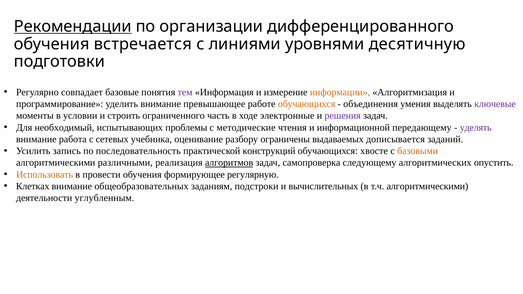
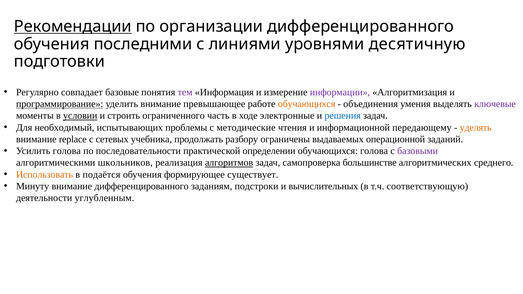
встречается: встречается -> последними (143, 44)
информации colour: orange -> purple (340, 92)
программирование underline: none -> present (60, 104)
условии underline: none -> present (80, 116)
решения colour: purple -> blue (343, 116)
уделять colour: purple -> orange (476, 128)
работа: работа -> replace (73, 139)
оценивание: оценивание -> продолжать (199, 139)
дописывается: дописывается -> операционной (396, 139)
Усилить запись: запись -> голова (67, 151)
последовательность: последовательность -> последовательности (138, 151)
конструкций: конструкций -> определении (269, 151)
обучающихся хвосте: хвосте -> голова (374, 151)
базовыми colour: orange -> purple (418, 151)
различными: различными -> школьников (125, 163)
следующему: следующему -> большинстве (370, 163)
опустить: опустить -> среднего (494, 163)
провести: провести -> подаётся (101, 175)
регулярную: регулярную -> существует (253, 175)
Клетках: Клетках -> Минуту (33, 186)
внимание общеобразовательных: общеобразовательных -> дифференцированного (142, 186)
т.ч алгоритмическими: алгоритмическими -> соответствующую (427, 186)
